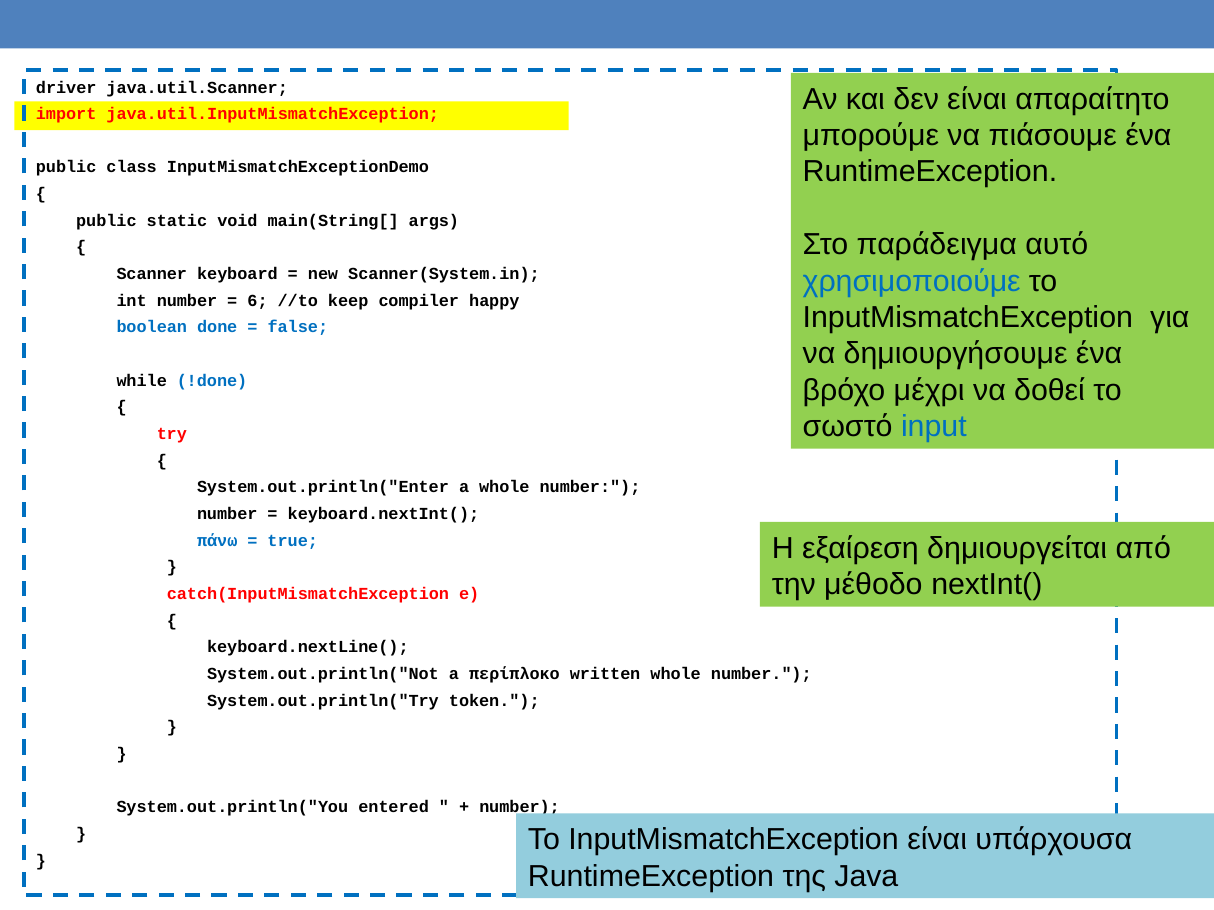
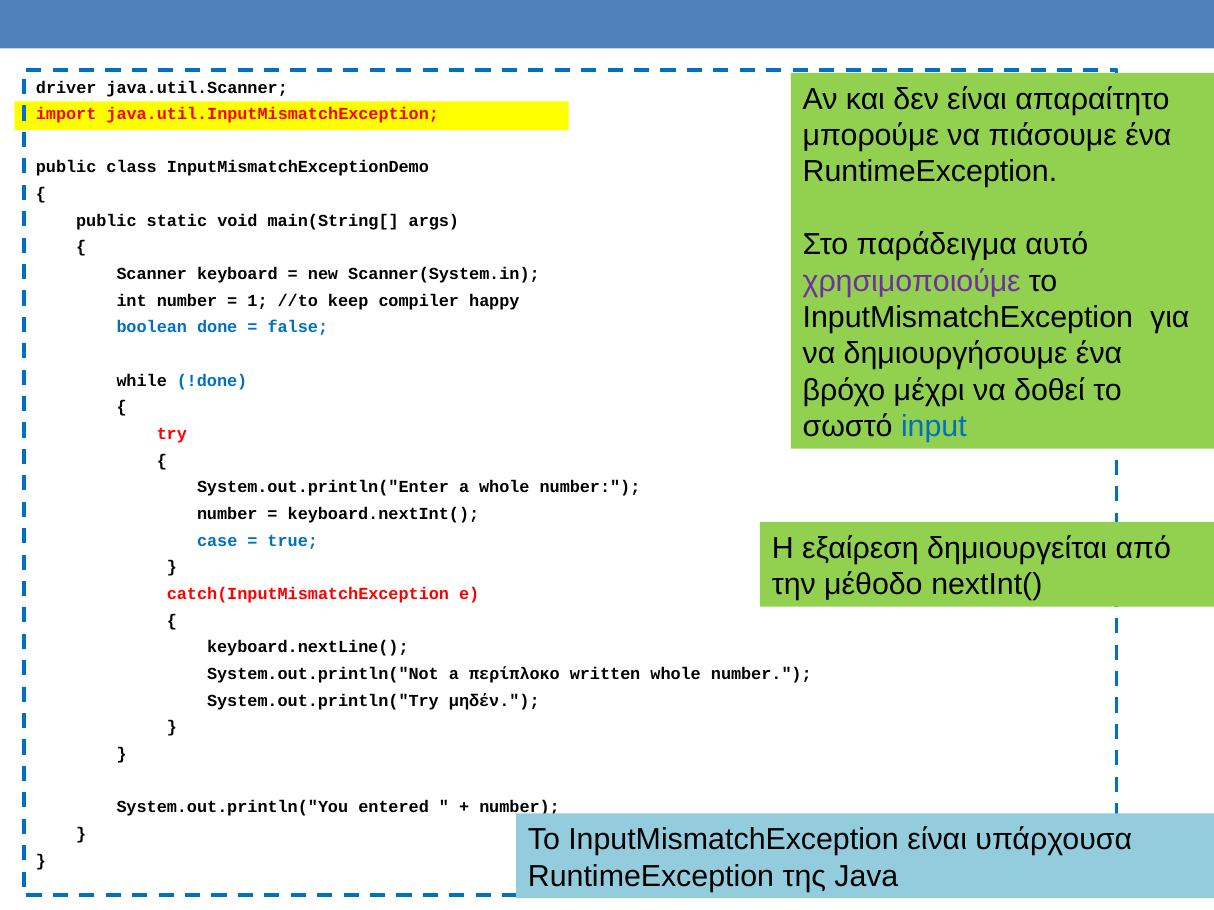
χρησιμοποιούμε colour: blue -> purple (912, 281)
6: 6 -> 1 (258, 301)
πάνω: πάνω -> case (217, 541)
token: token -> μηδέν (494, 701)
